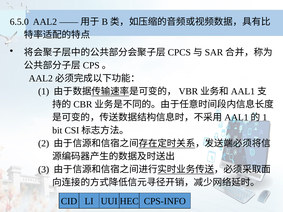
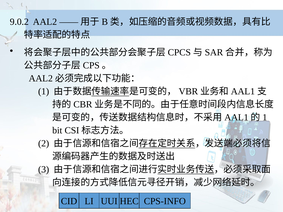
6.5.0: 6.5.0 -> 9.0.2 (19, 22)
